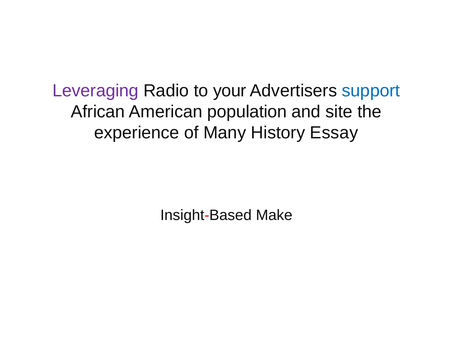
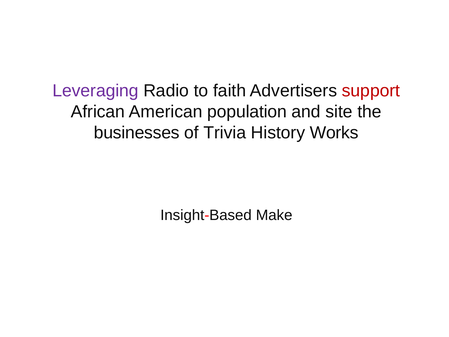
your: your -> faith (230, 91)
support colour: blue -> red (371, 91)
experience: experience -> businesses (137, 133)
Many: Many -> Trivia (225, 133)
Essay: Essay -> Works (334, 133)
